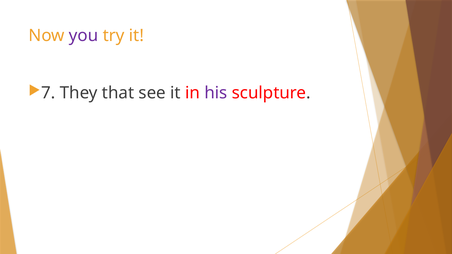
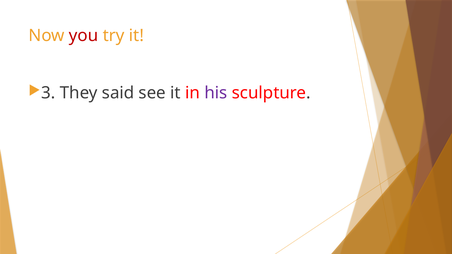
you colour: purple -> red (84, 36)
7: 7 -> 3 (48, 93)
that: that -> said (118, 93)
